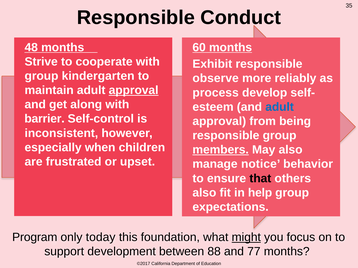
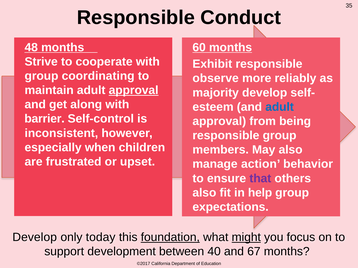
kindergarten: kindergarten -> coordinating (98, 76)
process: process -> majority (216, 93)
members underline: present -> none (221, 150)
notice: notice -> action (261, 164)
that colour: black -> purple (260, 179)
Program: Program -> Develop (35, 238)
foundation underline: none -> present (170, 238)
88: 88 -> 40 (214, 252)
77: 77 -> 67 (254, 252)
